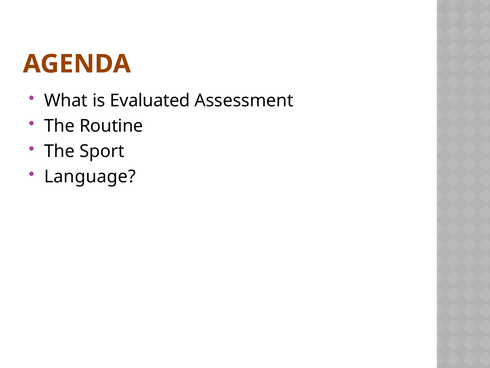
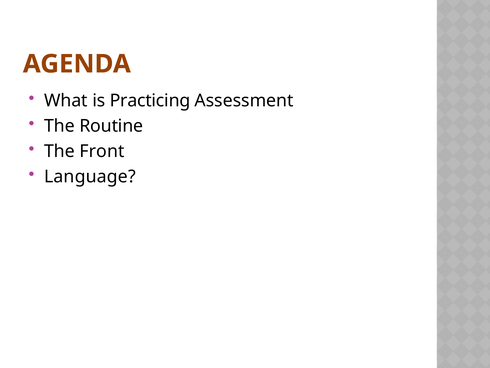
Evaluated: Evaluated -> Practicing (150, 101)
Sport: Sport -> Front (102, 151)
